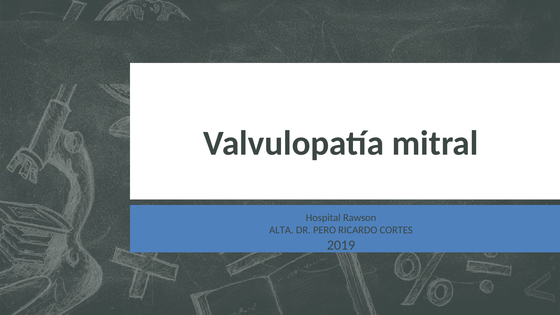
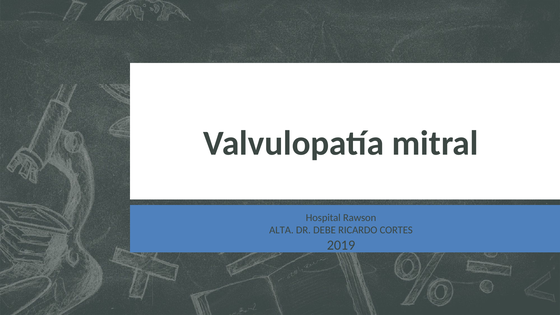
PERO: PERO -> DEBE (325, 230)
